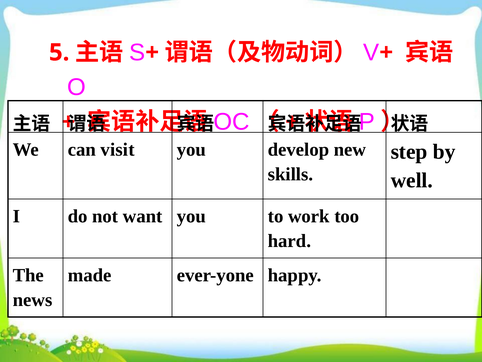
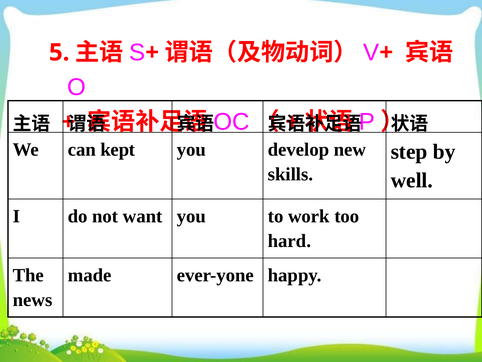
visit: visit -> kept (118, 149)
